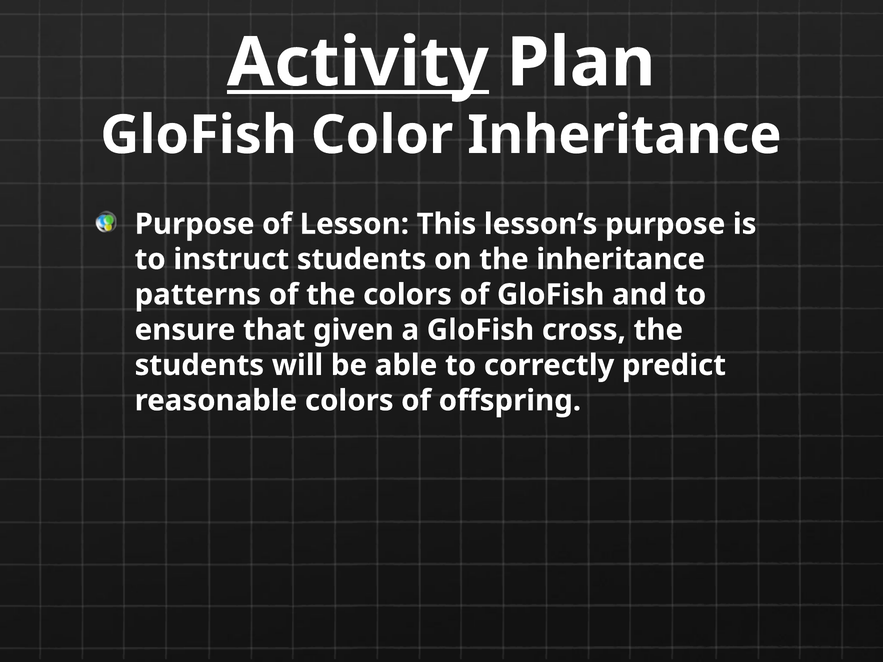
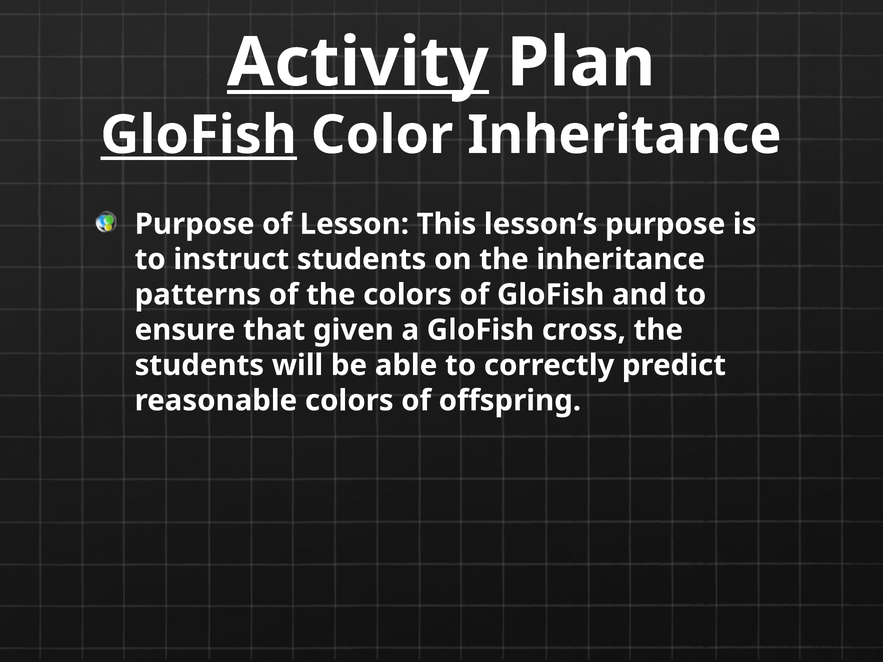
GloFish underline: none -> present (199, 135)
